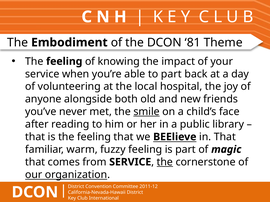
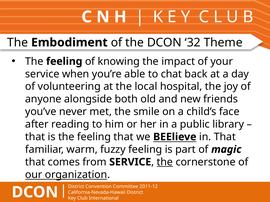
81: 81 -> 32 (193, 43)
to part: part -> chat (171, 74)
smile underline: present -> none (147, 112)
